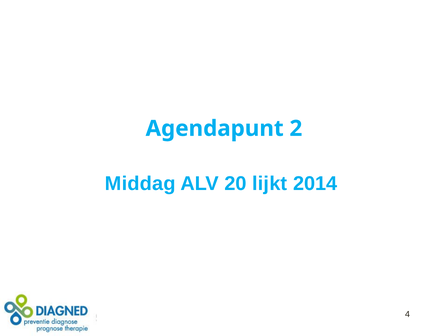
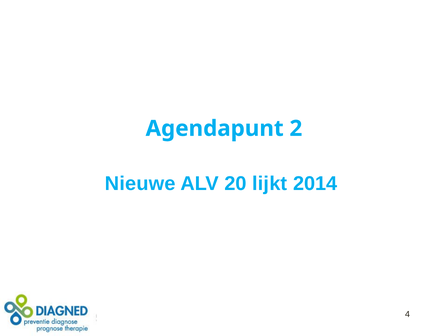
Middag: Middag -> Nieuwe (140, 184)
